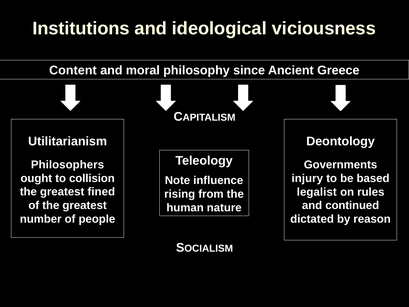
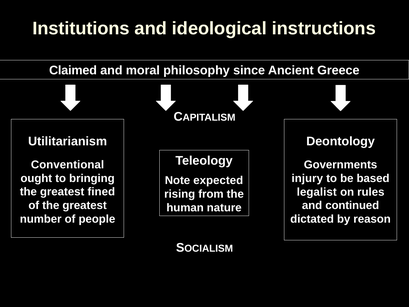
viciousness: viciousness -> instructions (324, 28)
Content: Content -> Claimed (73, 70)
Philosophers: Philosophers -> Conventional (68, 164)
collision: collision -> bringing (92, 178)
influence: influence -> expected (218, 180)
